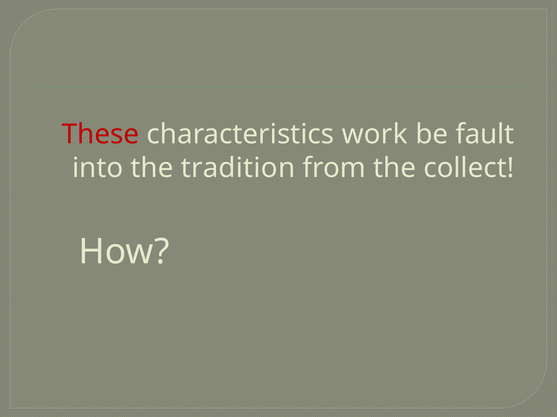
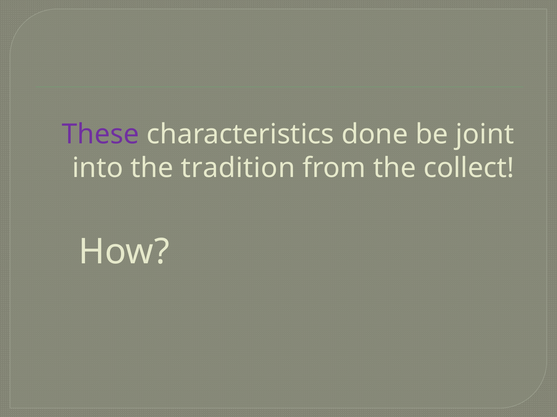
These colour: red -> purple (101, 135)
work: work -> done (375, 135)
fault: fault -> joint (485, 135)
